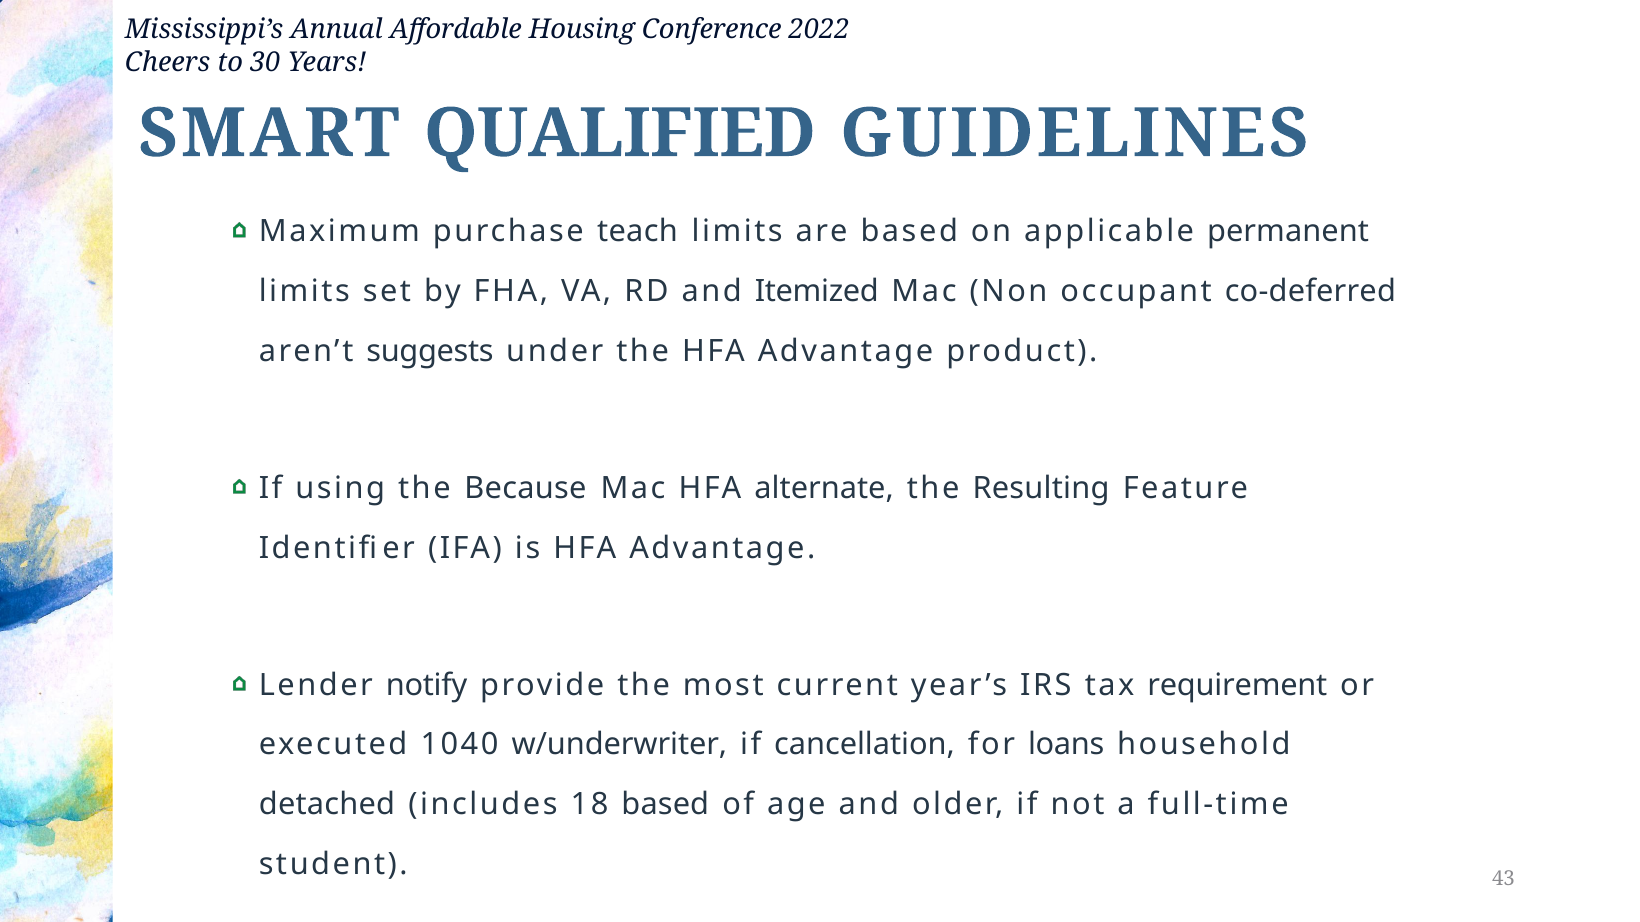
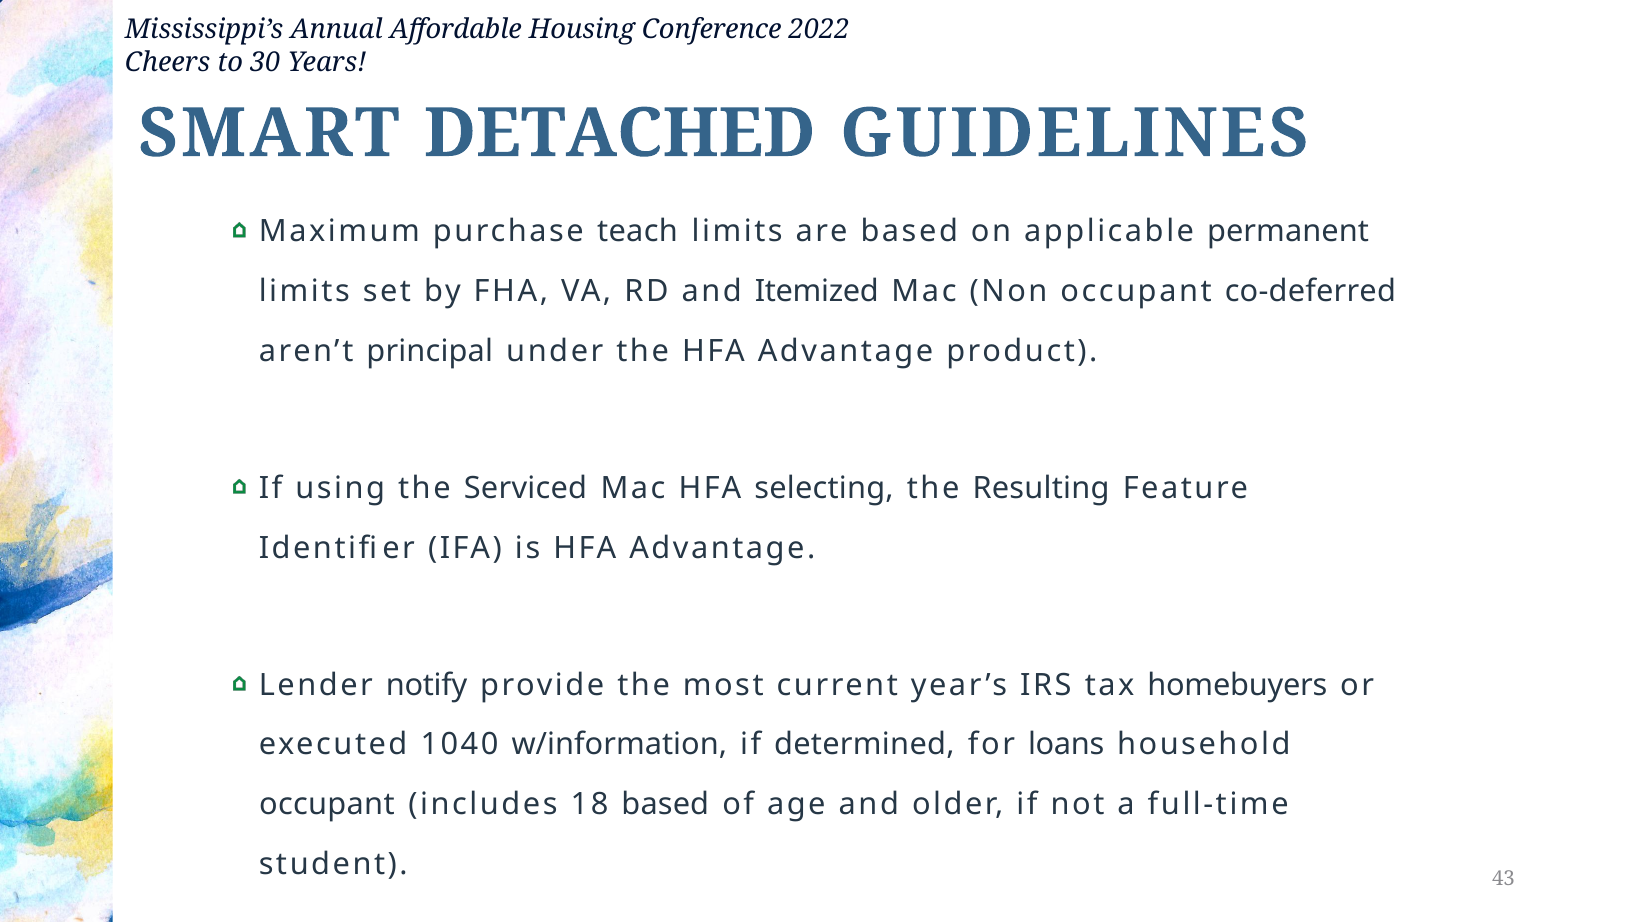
QUALIFIED: QUALIFIED -> DETACHED (620, 134)
suggests: suggests -> principal (430, 351)
Because: Because -> Serviced (525, 488)
alternate: alternate -> selecting (824, 488)
requirement: requirement -> homebuyers (1237, 685)
w/underwriter: w/underwriter -> w/information (619, 745)
cancellation: cancellation -> determined (864, 745)
detached: detached -> occupant (327, 805)
